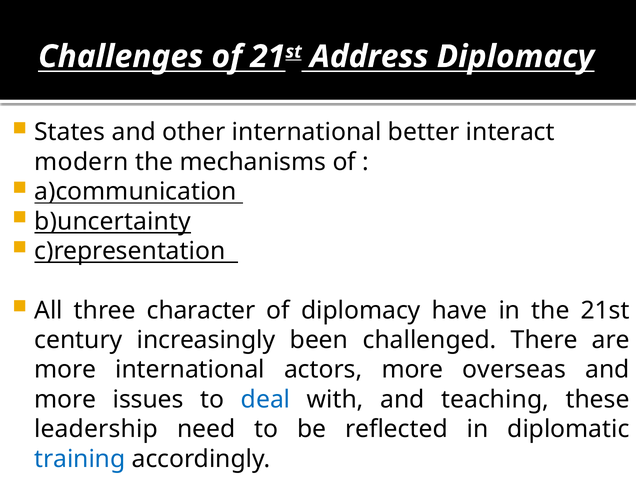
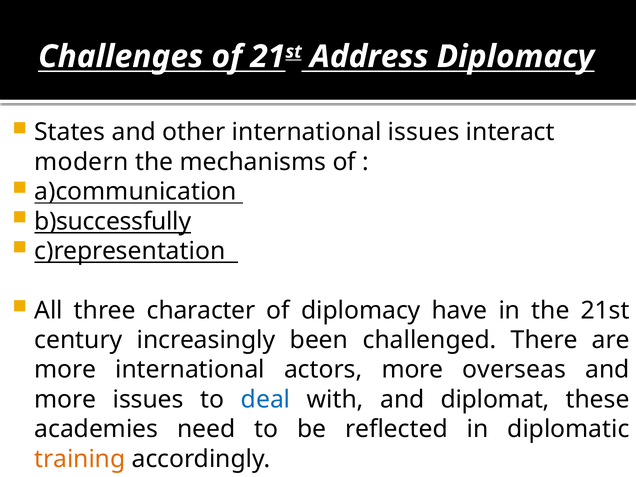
international better: better -> issues (424, 132)
b)uncertainty: b)uncertainty -> b)successfully (113, 221)
teaching: teaching -> diplomat (495, 400)
leadership: leadership -> academies (96, 429)
training colour: blue -> orange (80, 459)
